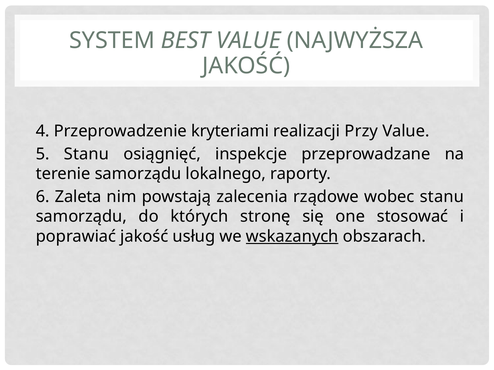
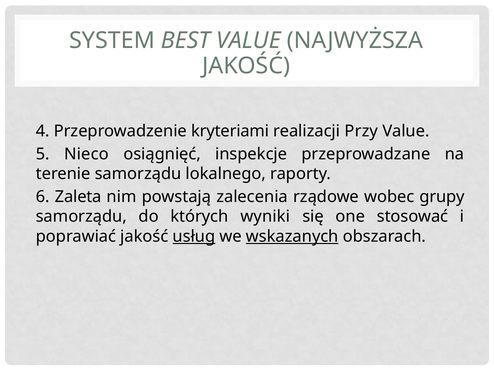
5 Stanu: Stanu -> Nieco (86, 154)
wobec stanu: stanu -> grupy (442, 197)
stronę: stronę -> wyniki (265, 217)
usług underline: none -> present (194, 237)
